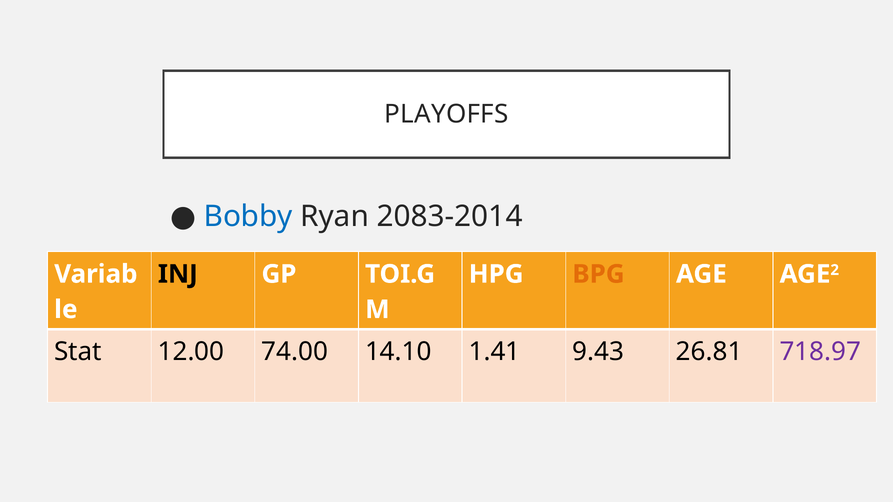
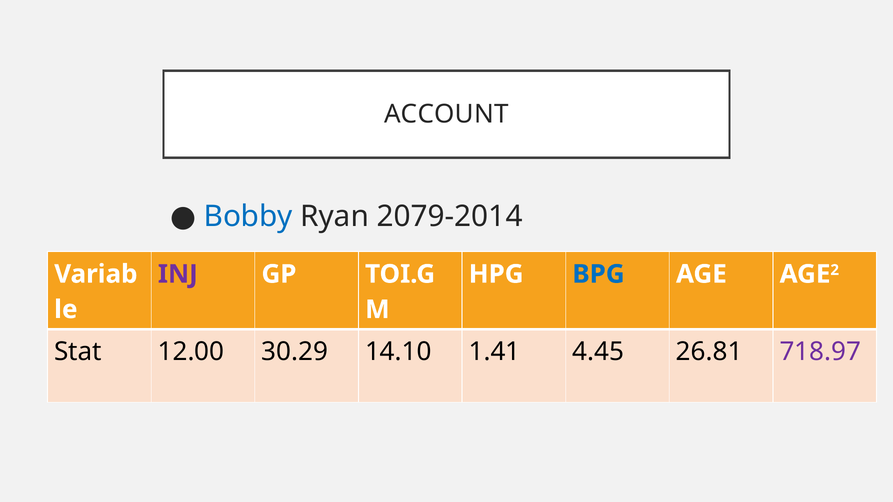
PLAYOFFS: PLAYOFFS -> ACCOUNT (446, 114)
2083-2014: 2083-2014 -> 2079-2014 (450, 217)
INJ colour: black -> purple (178, 274)
BPG colour: orange -> blue (599, 274)
74.00: 74.00 -> 30.29 (295, 352)
9.43: 9.43 -> 4.45 (598, 352)
